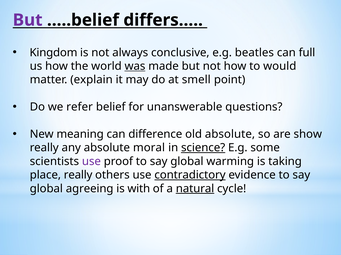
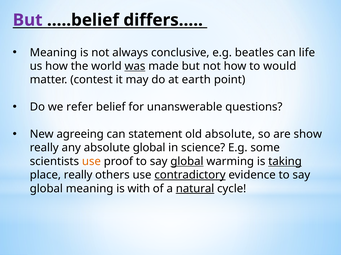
Kingdom: Kingdom -> Meaning (53, 53)
full: full -> life (307, 53)
explain: explain -> contest (92, 80)
smell: smell -> earth (196, 80)
meaning: meaning -> agreeing (80, 135)
difference: difference -> statement (155, 135)
absolute moral: moral -> global (149, 148)
science underline: present -> none (203, 148)
use colour: purple -> orange (91, 162)
global underline: none -> present (187, 162)
taking underline: none -> present (285, 162)
global agreeing: agreeing -> meaning (90, 189)
